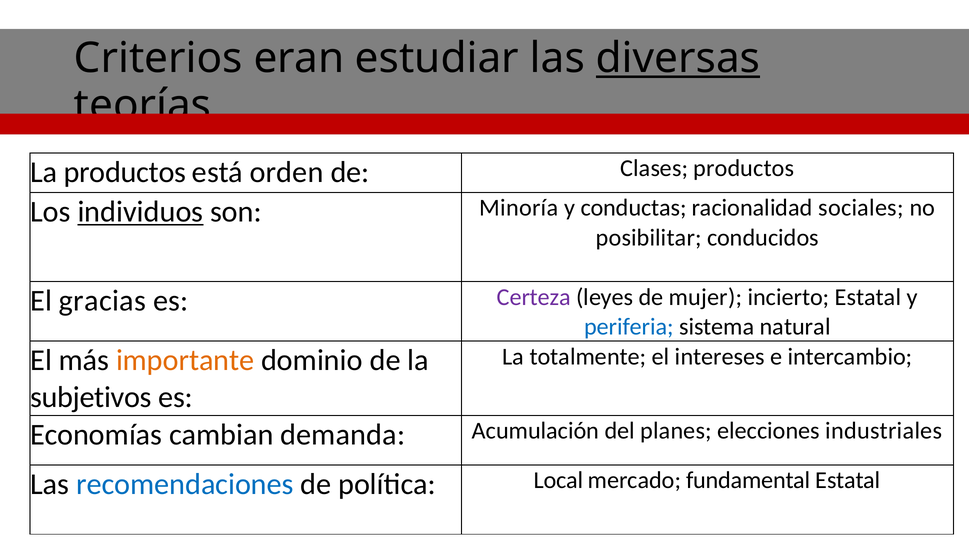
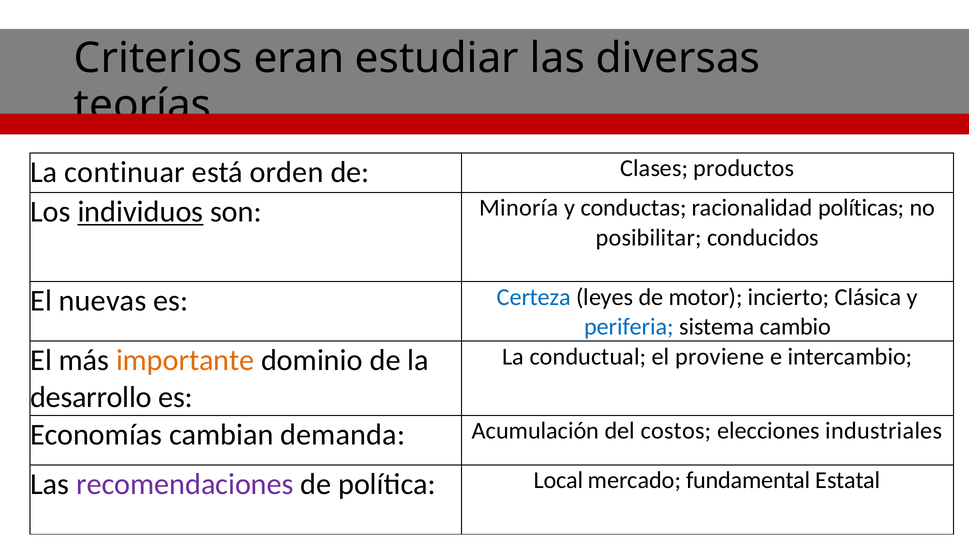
diversas underline: present -> none (678, 58)
La productos: productos -> continuar (125, 172)
sociales: sociales -> políticas (861, 208)
gracias: gracias -> nuevas (103, 301)
Certeza colour: purple -> blue (534, 297)
mujer: mujer -> motor (706, 297)
incierto Estatal: Estatal -> Clásica (868, 297)
natural: natural -> cambio (795, 327)
totalmente: totalmente -> conductual (588, 357)
intereses: intereses -> proviene (720, 357)
subjetivos: subjetivos -> desarrollo (91, 397)
planes: planes -> costos (676, 431)
recomendaciones colour: blue -> purple (185, 484)
